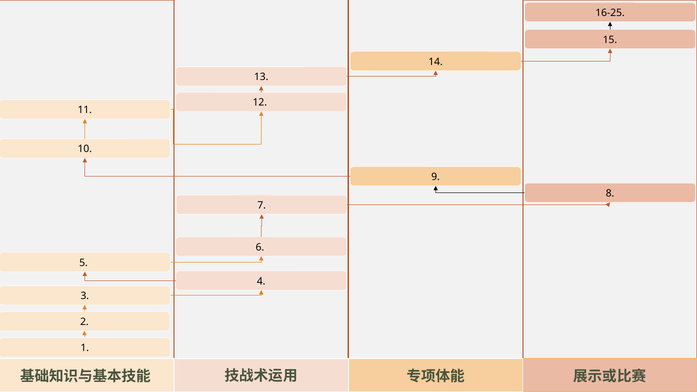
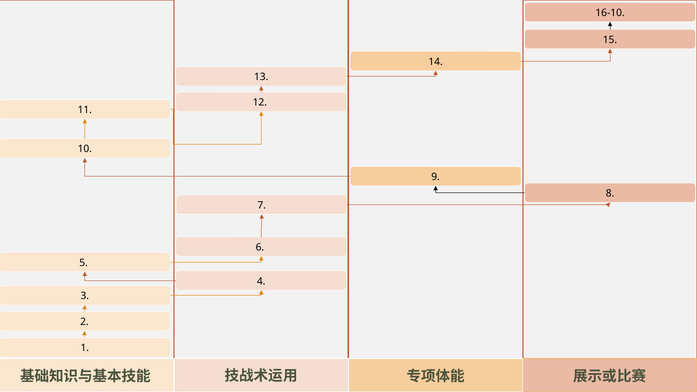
16-25: 16-25 -> 16-10 (610, 13)
